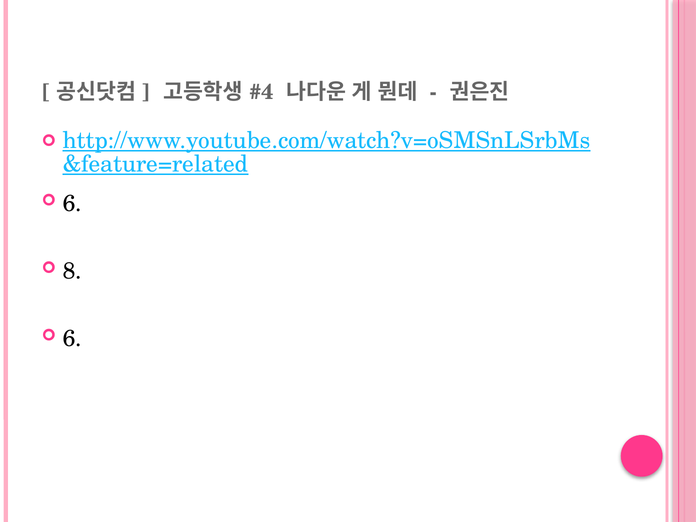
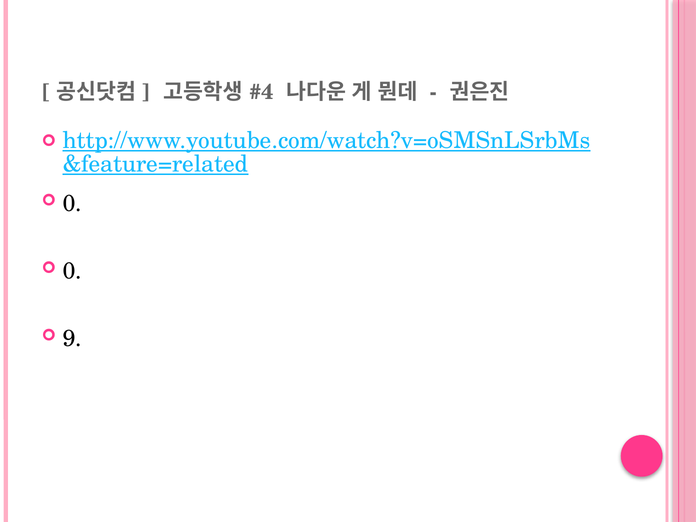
6: 6 -> 0 (72, 204)
8: 8 -> 0 (72, 271)
6: 6 -> 9 (72, 338)
